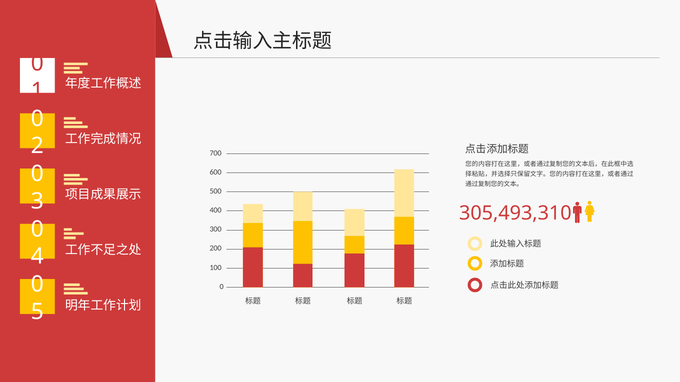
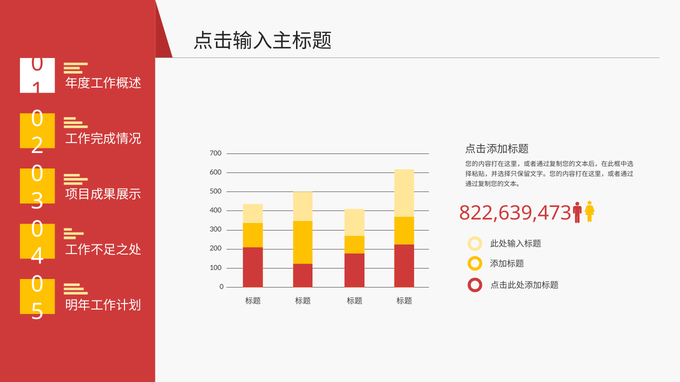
305,493,310: 305,493,310 -> 822,639,473 (515, 213)
